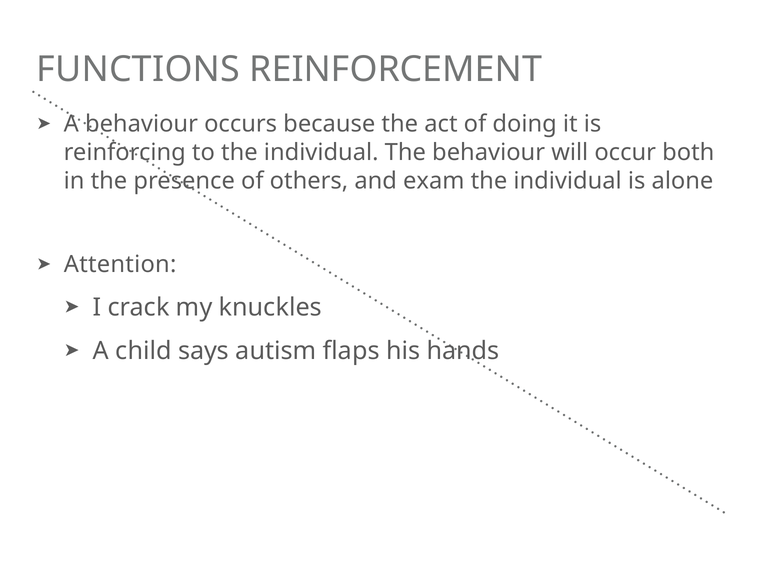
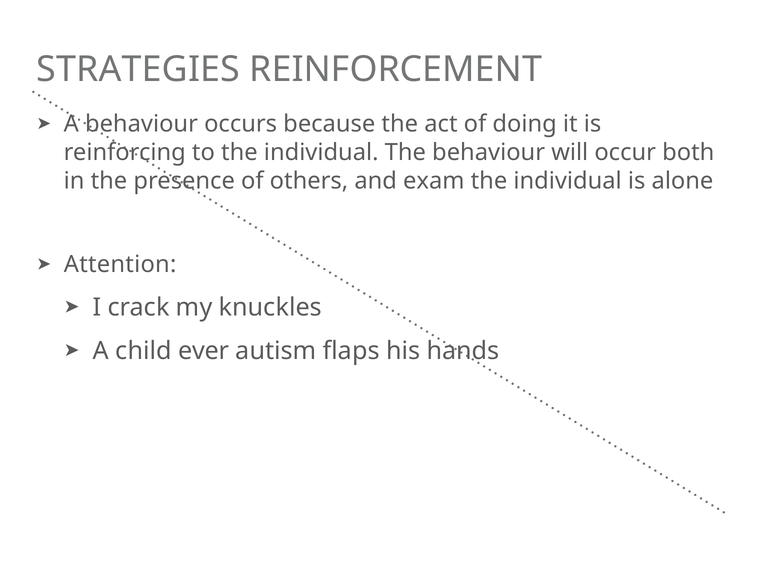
FUNCTIONS: FUNCTIONS -> STRATEGIES (138, 69)
says: says -> ever (204, 351)
